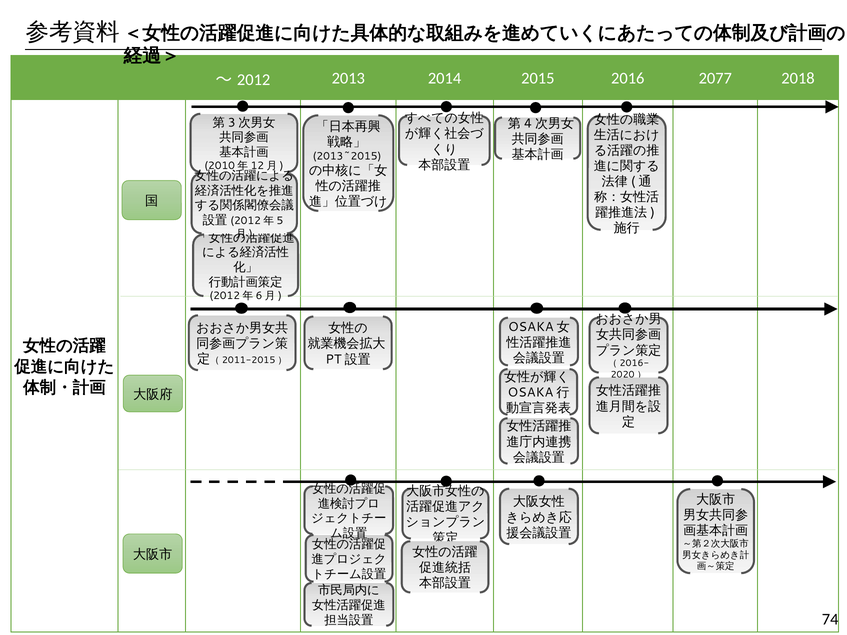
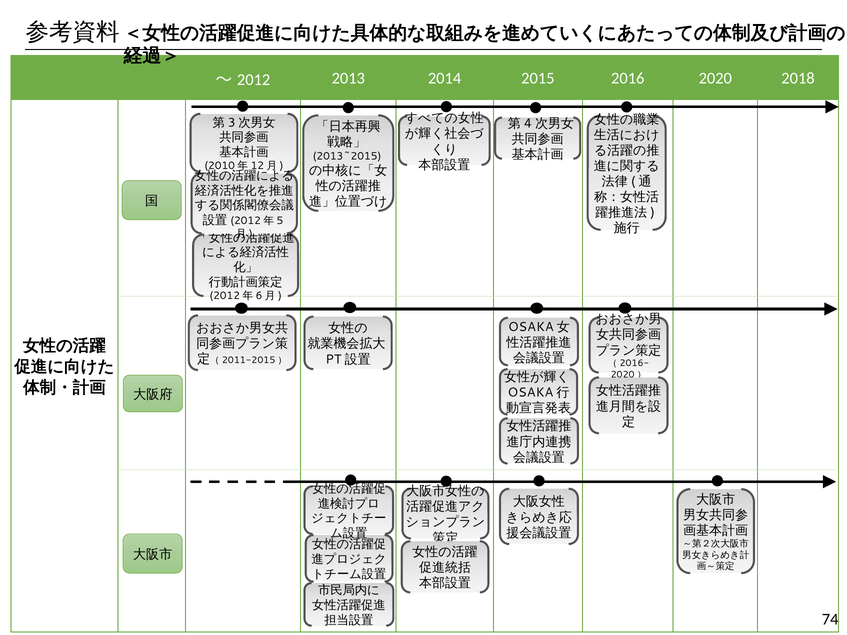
2016 2077: 2077 -> 2020 (715, 78)
